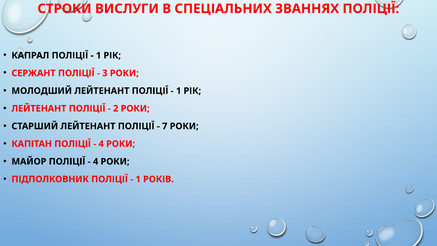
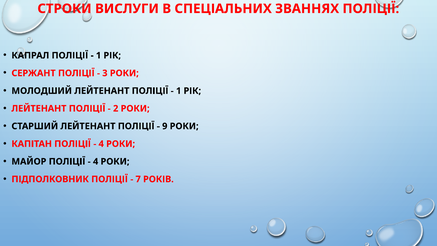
7: 7 -> 9 (165, 126)
1: 1 -> 7 (138, 179)
